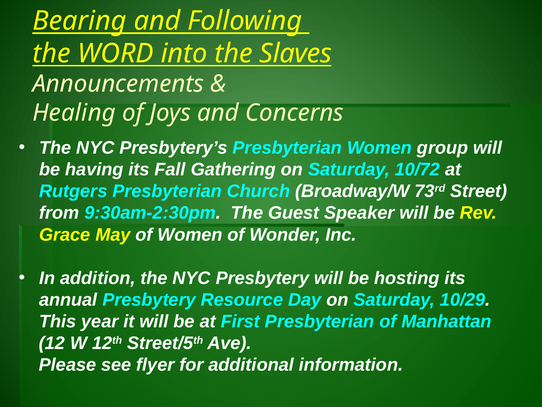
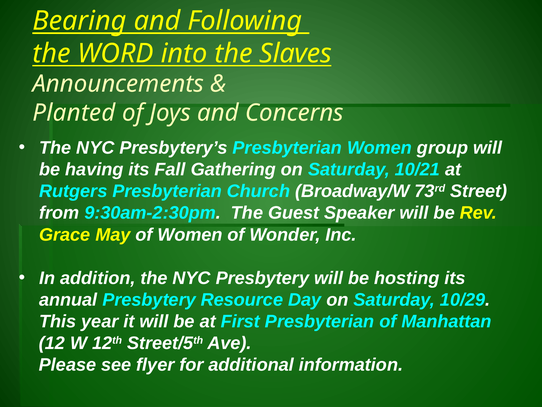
Healing: Healing -> Planted (74, 113)
10/72: 10/72 -> 10/21 (417, 169)
